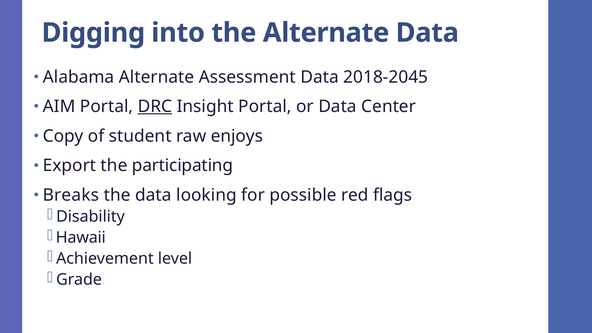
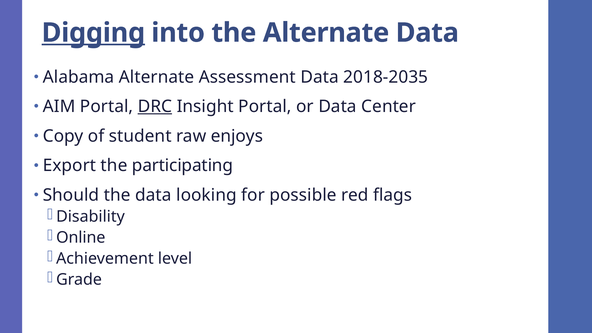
Digging underline: none -> present (93, 33)
2018-2045: 2018-2045 -> 2018-2035 (386, 77)
Breaks: Breaks -> Should (71, 195)
Hawaii: Hawaii -> Online (81, 237)
